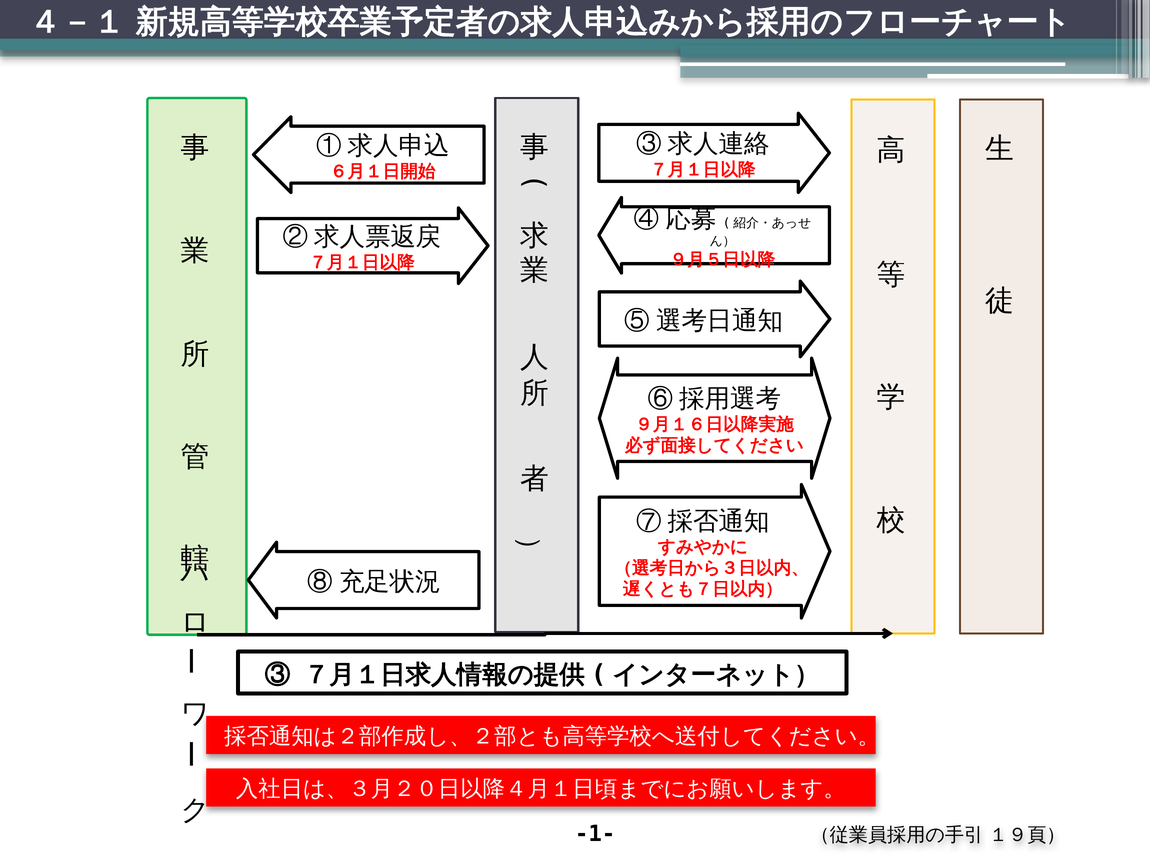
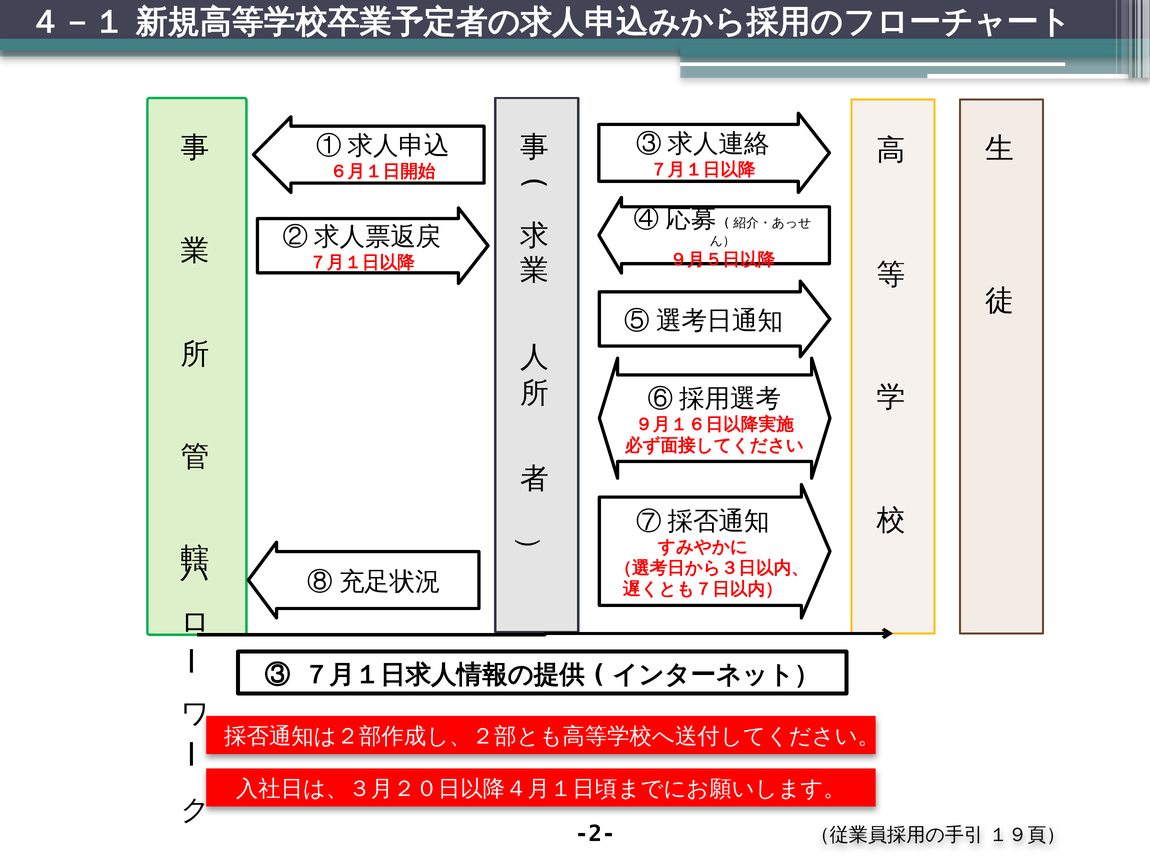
-1-: -1- -> -2- (595, 834)
